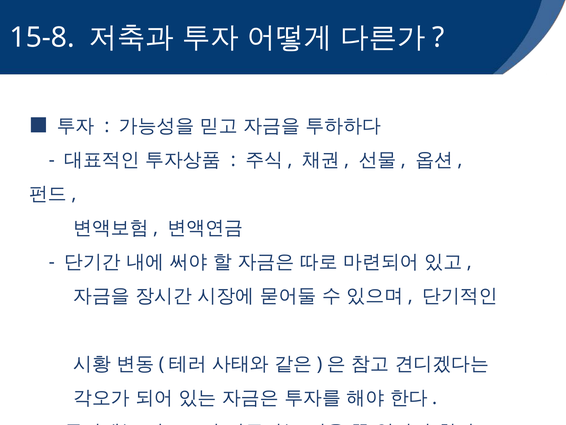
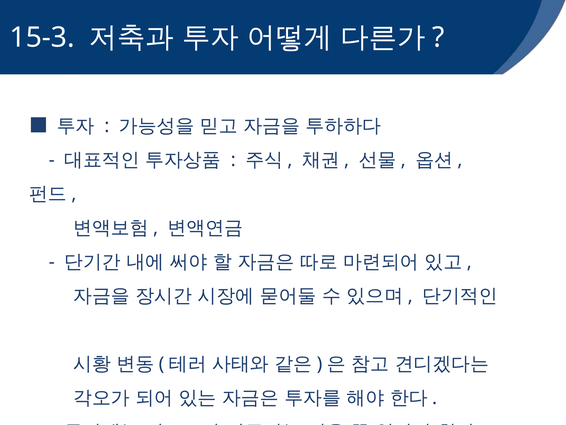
15-8: 15-8 -> 15-3 (42, 38)
